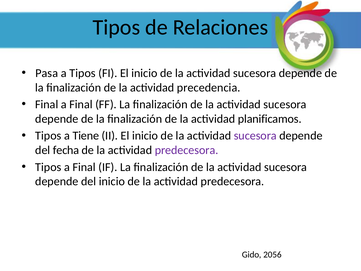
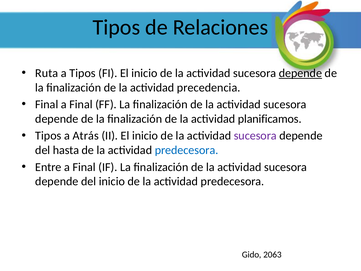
Pasa: Pasa -> Ruta (47, 73)
depende underline: none -> present (300, 73)
Tiene: Tiene -> Atrás (86, 136)
fecha: fecha -> hasta (66, 150)
predecesora colour: purple -> blue (187, 150)
Tipos: Tipos -> Entre (48, 167)
2056: 2056 -> 2063 (272, 254)
